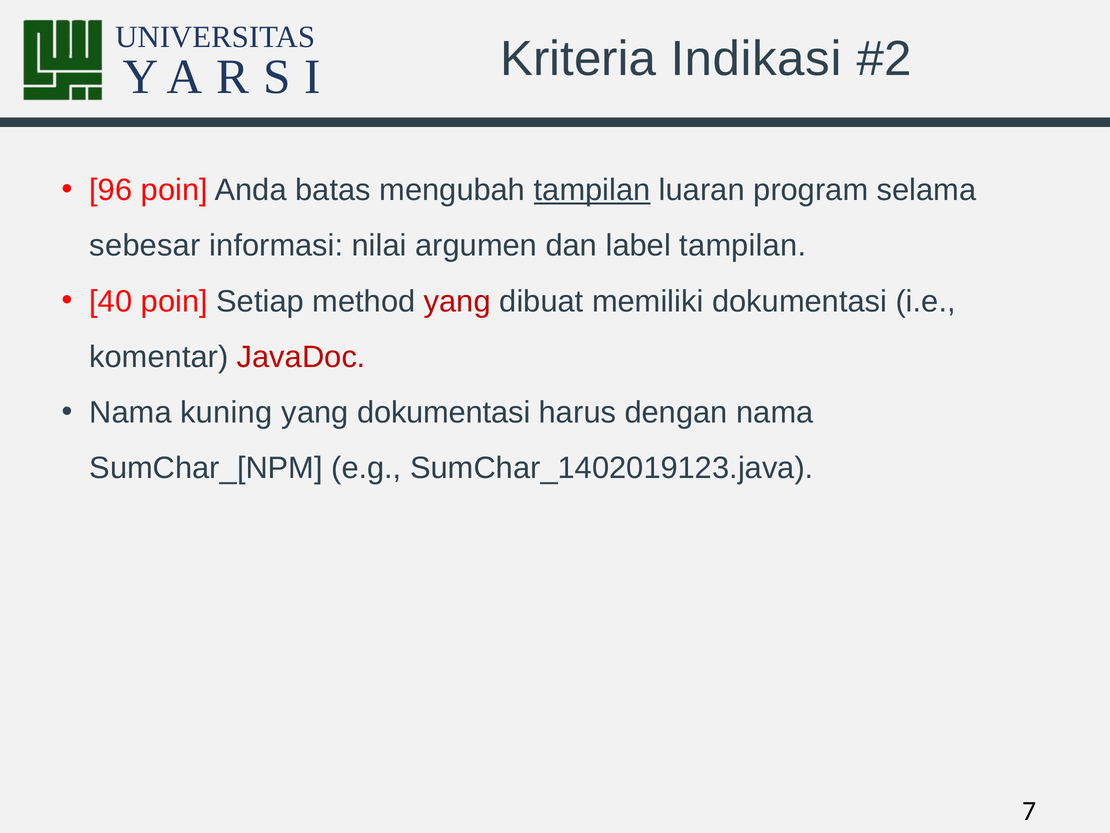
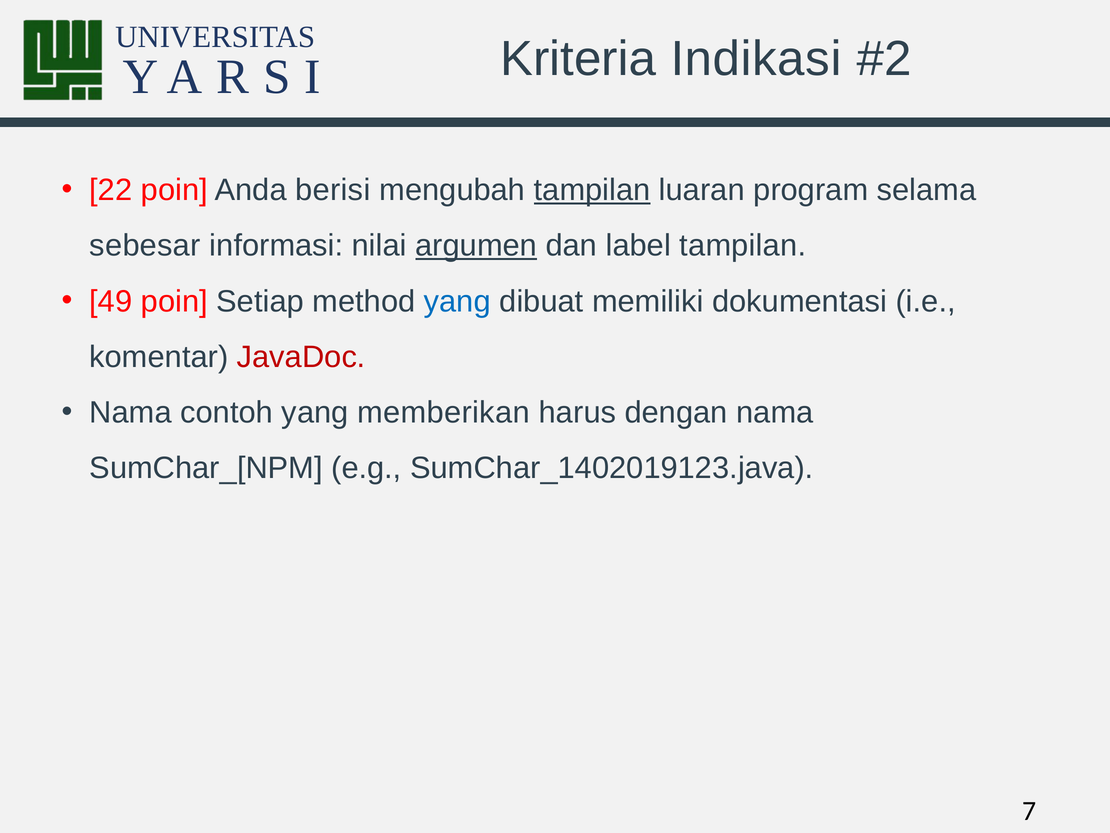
96: 96 -> 22 (111, 190)
batas: batas -> berisi (333, 190)
argumen underline: none -> present (476, 246)
40: 40 -> 49 (111, 301)
yang colour: red -> blue (457, 301)
kuning: kuning -> contoh (227, 412)
yang dokumentasi: dokumentasi -> memberikan (444, 412)
